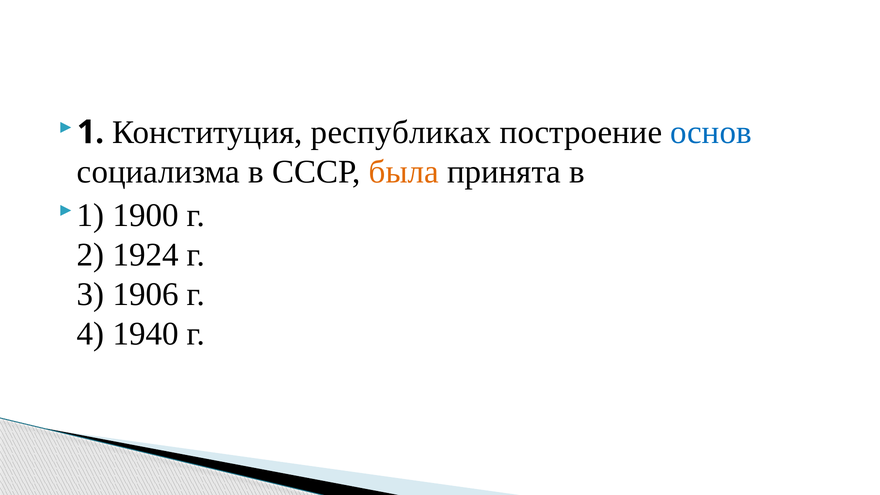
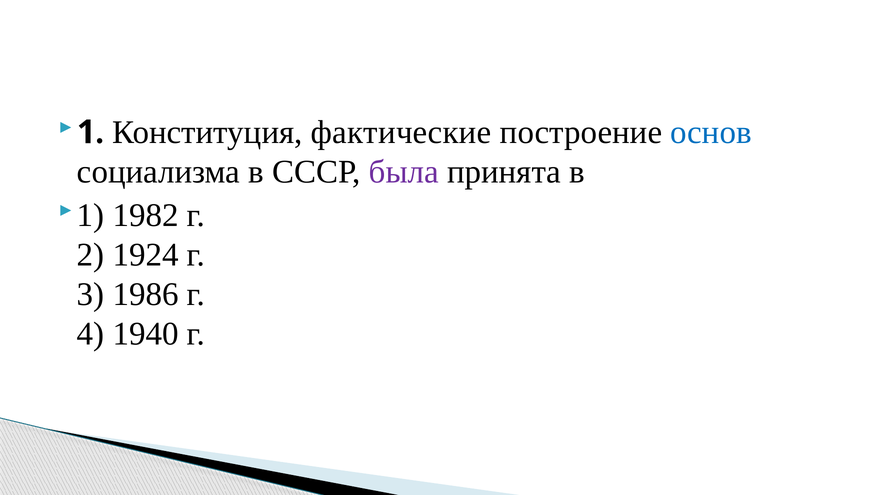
республиках: республиках -> фактические (401, 132)
была colour: orange -> purple (404, 172)
1900: 1900 -> 1982 (146, 215)
1906: 1906 -> 1986 (146, 294)
